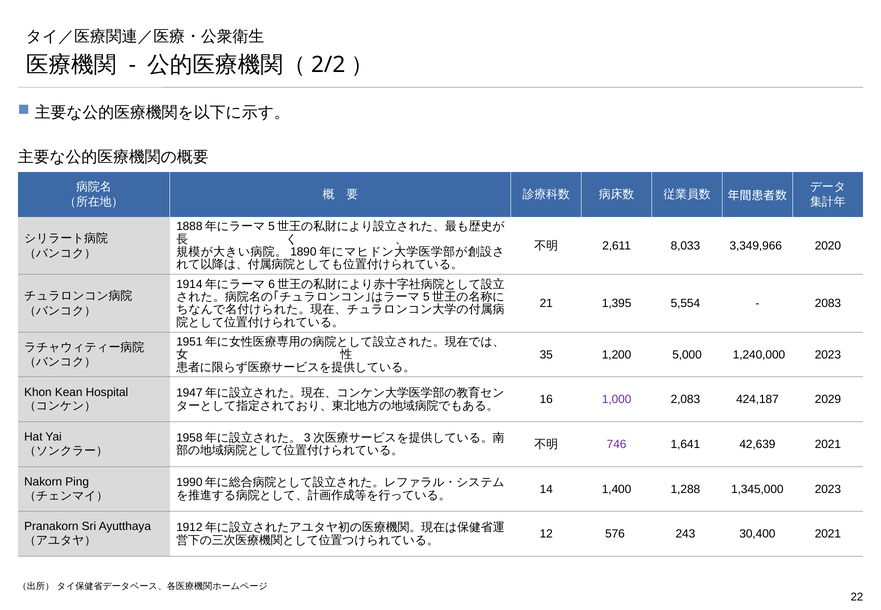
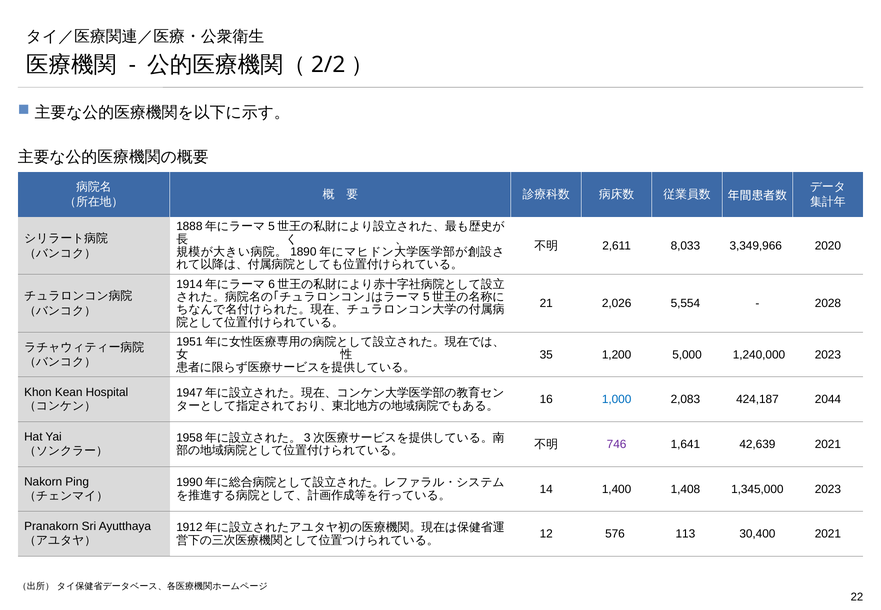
1,395: 1,395 -> 2,026 (617, 303)
2083: 2083 -> 2028 (828, 303)
1,000 colour: purple -> blue (617, 399)
2029: 2029 -> 2044 (828, 399)
1,288: 1,288 -> 1,408 (685, 489)
243: 243 -> 113 (685, 534)
